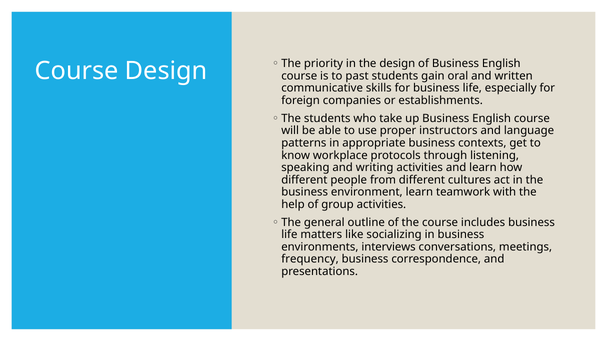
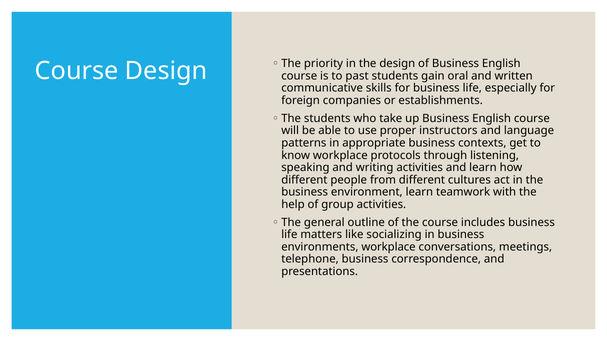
environments interviews: interviews -> workplace (389, 247)
frequency: frequency -> telephone (310, 260)
